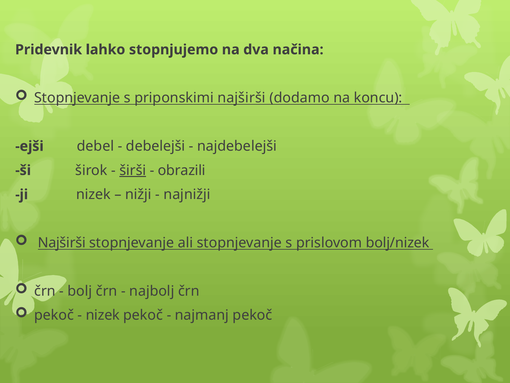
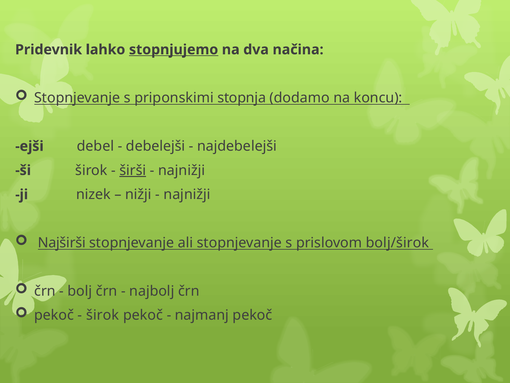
stopnjujemo underline: none -> present (174, 50)
priponskimi najširši: najširši -> stopnja (242, 98)
obrazili: obrazili -> najnižji (182, 170)
bolj/nizek: bolj/nizek -> bolj/širok (397, 242)
nizek: nizek -> širok (103, 315)
